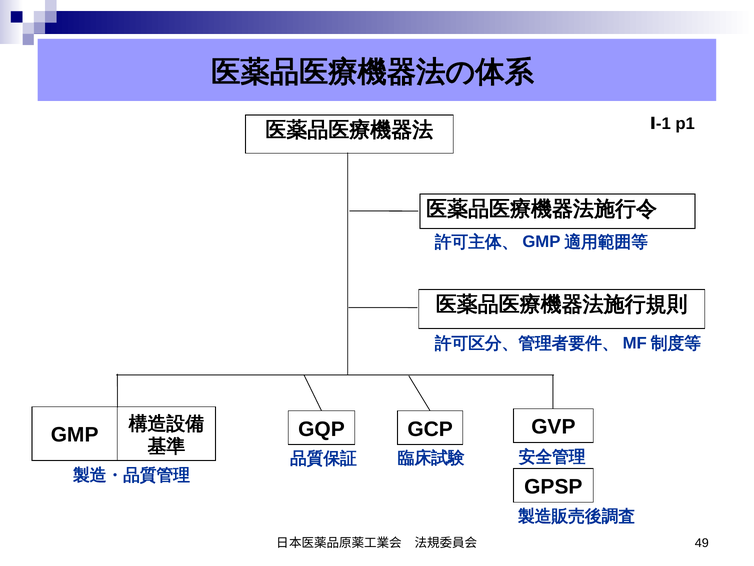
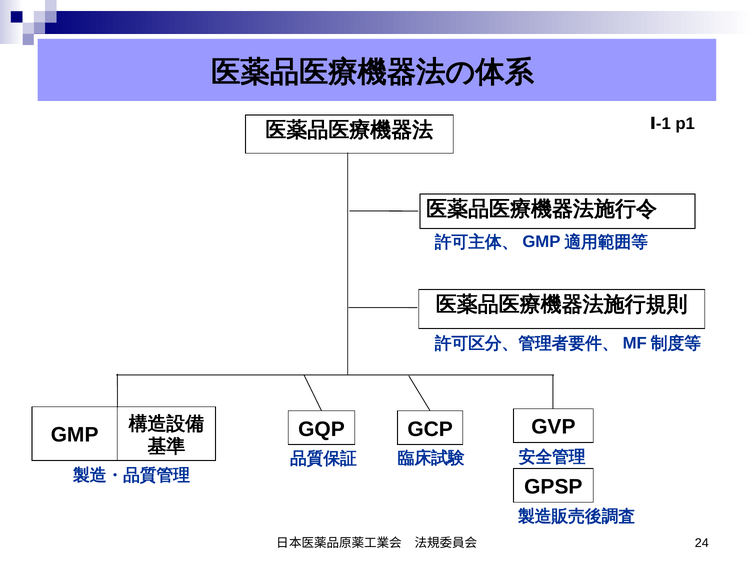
49: 49 -> 24 (702, 542)
